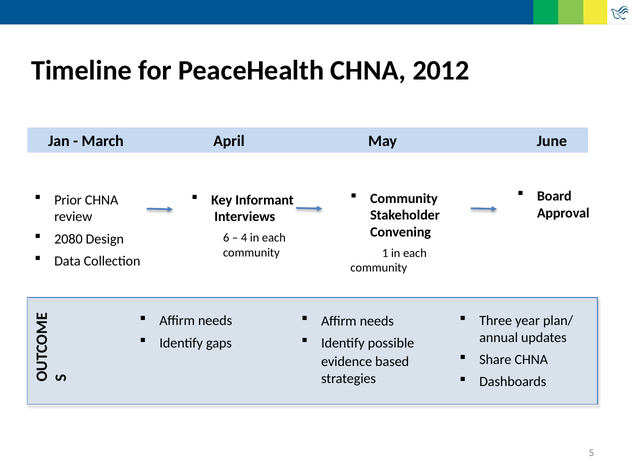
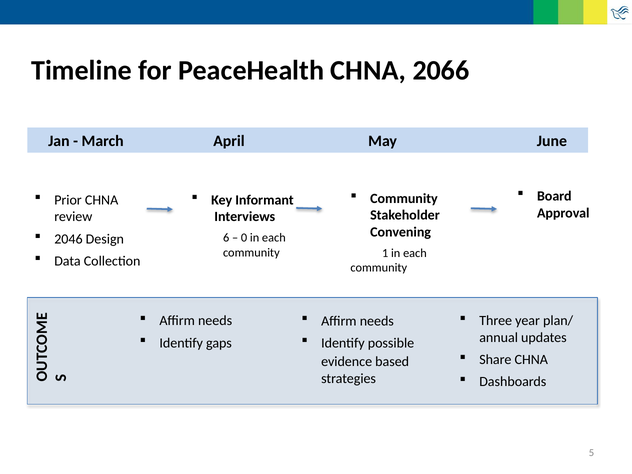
2012: 2012 -> 2066 (441, 70)
2080: 2080 -> 2046 (68, 239)
4: 4 -> 0 (244, 238)
